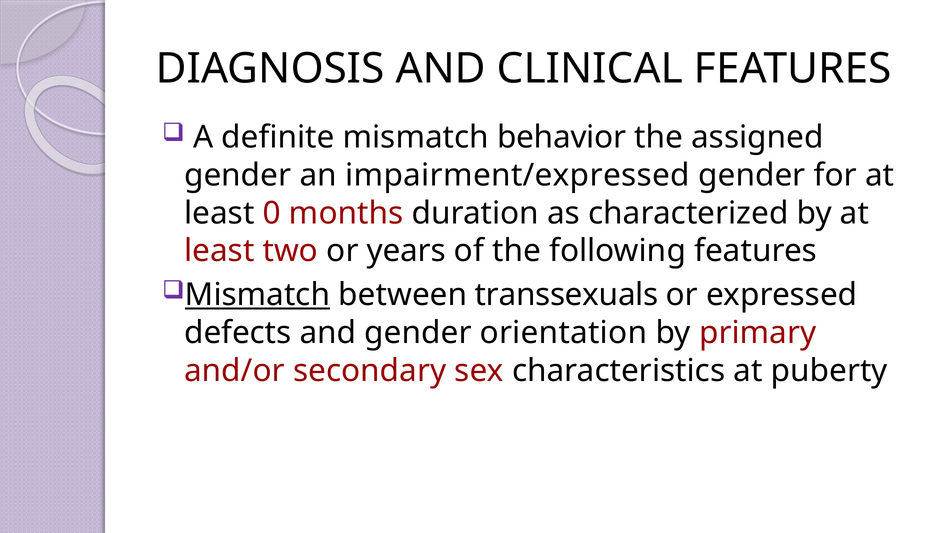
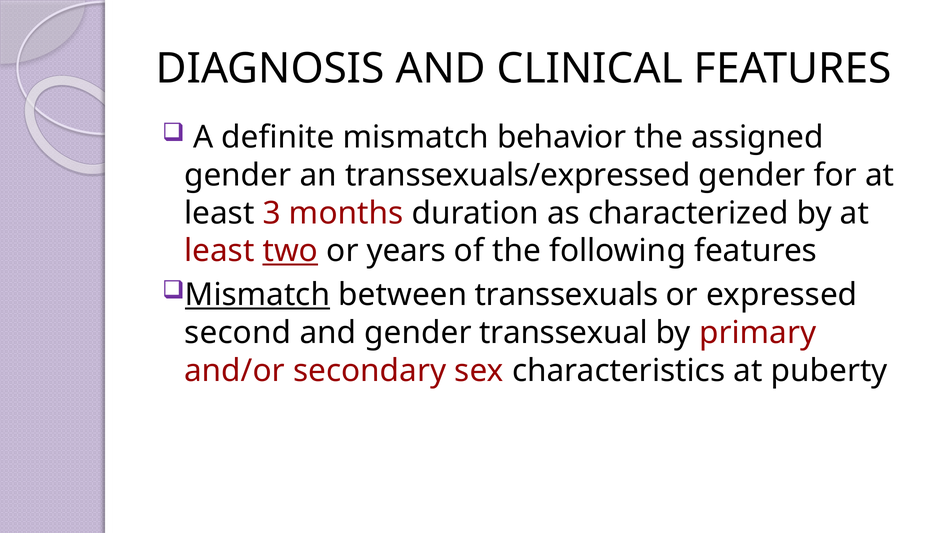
impairment/expressed: impairment/expressed -> transsexuals/expressed (518, 175)
0: 0 -> 3 (272, 213)
two underline: none -> present (290, 251)
defects: defects -> second (238, 333)
orientation: orientation -> transsexual (564, 333)
